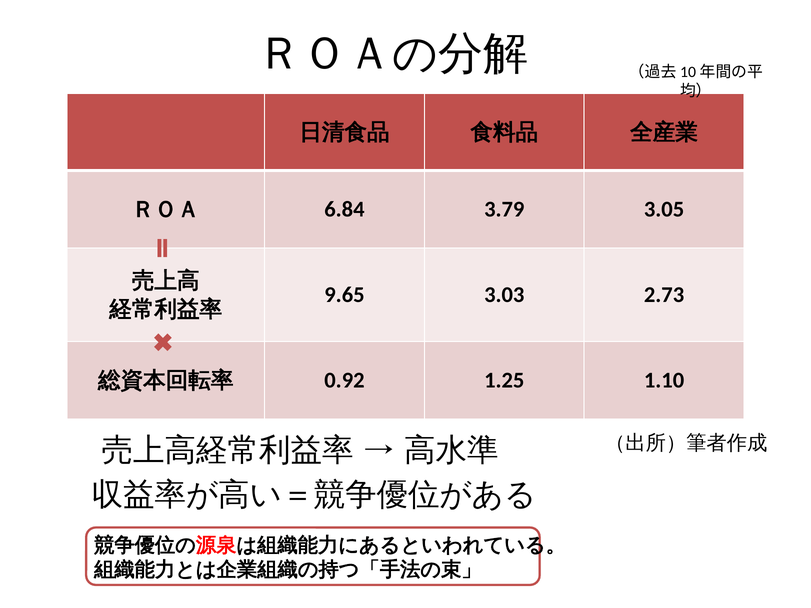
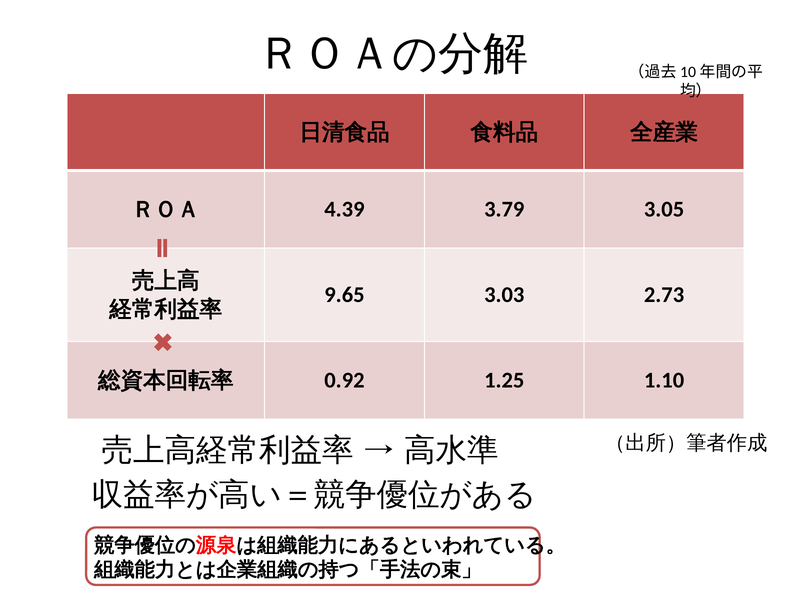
6.84: 6.84 -> 4.39 (344, 210)
